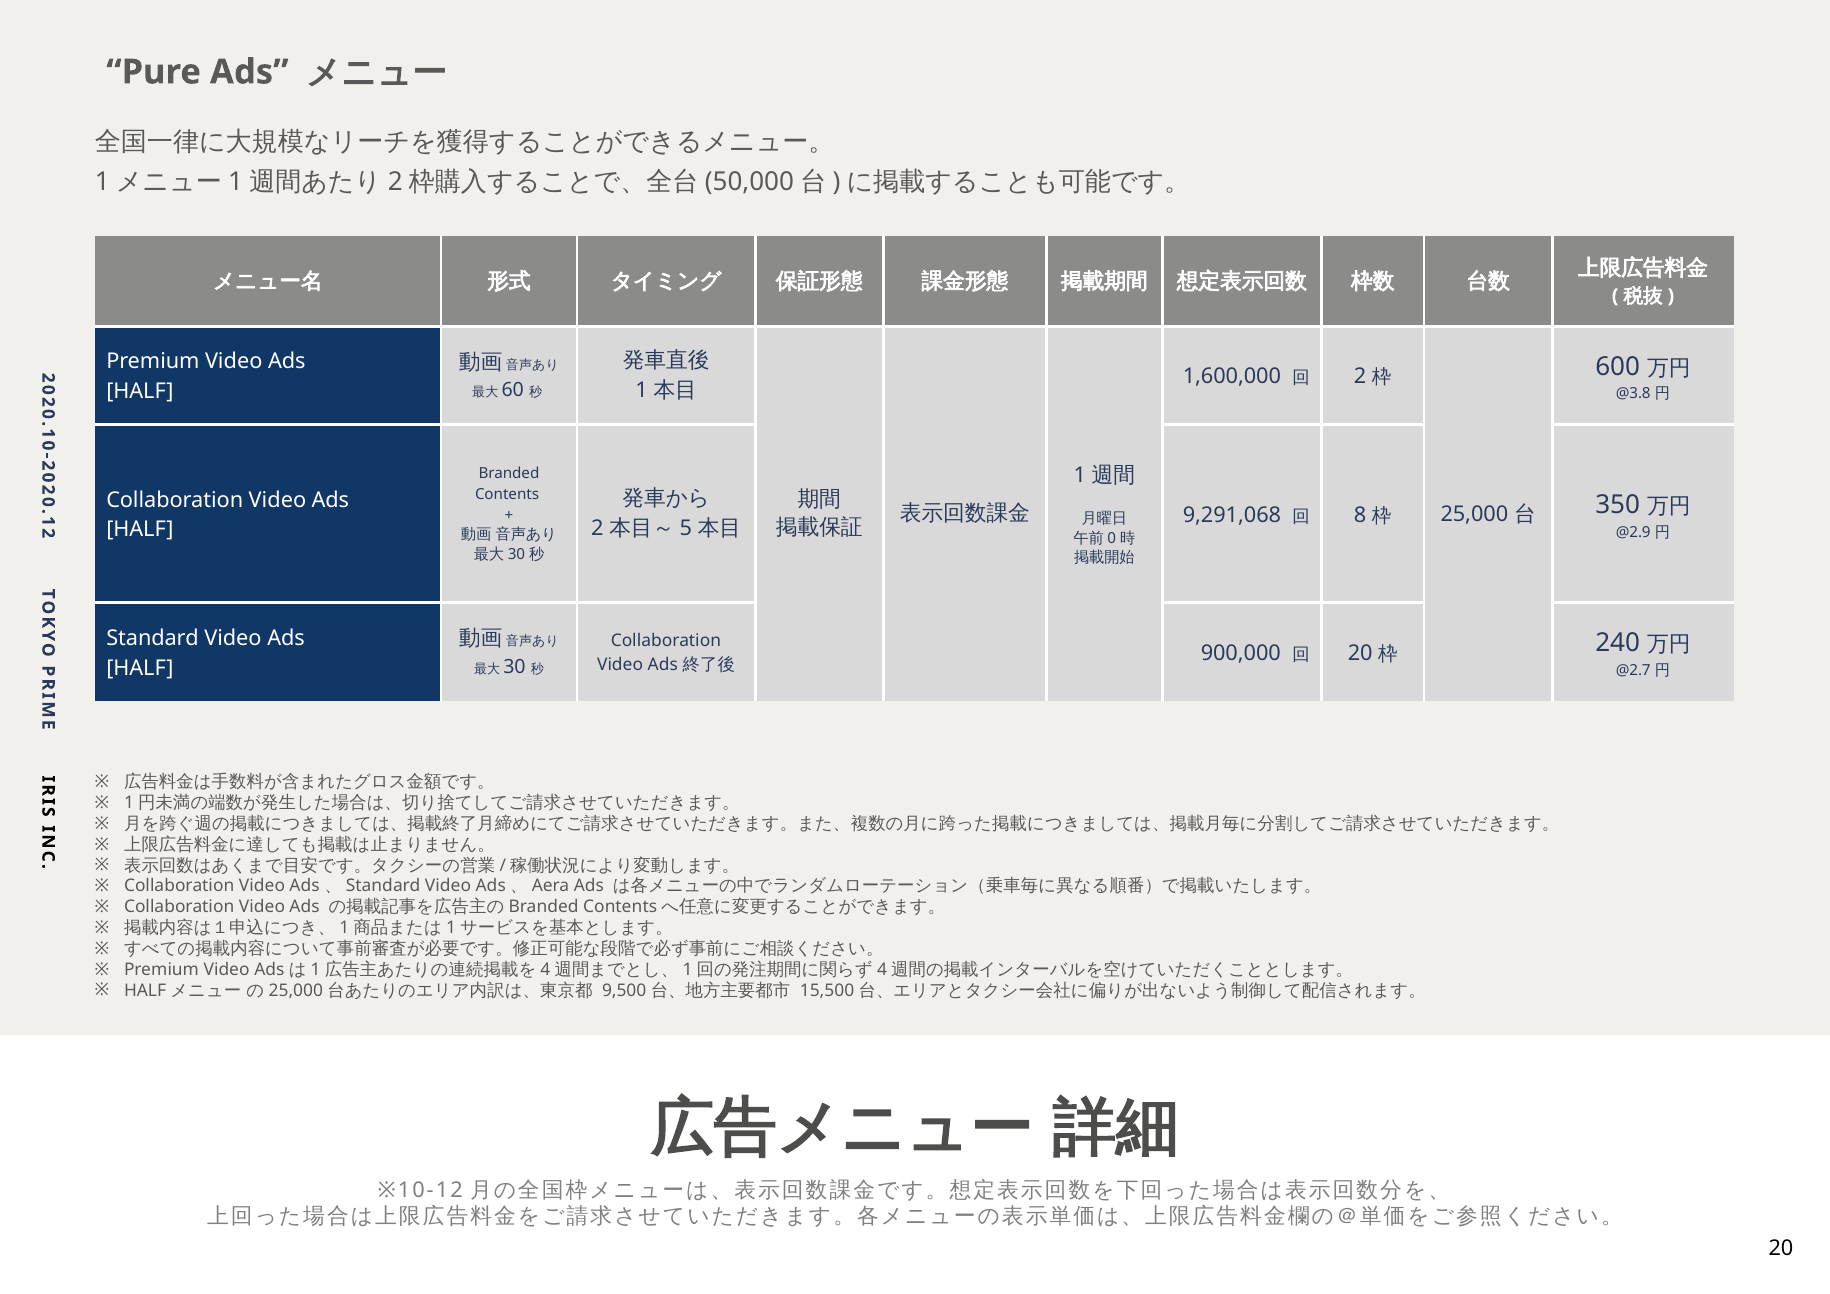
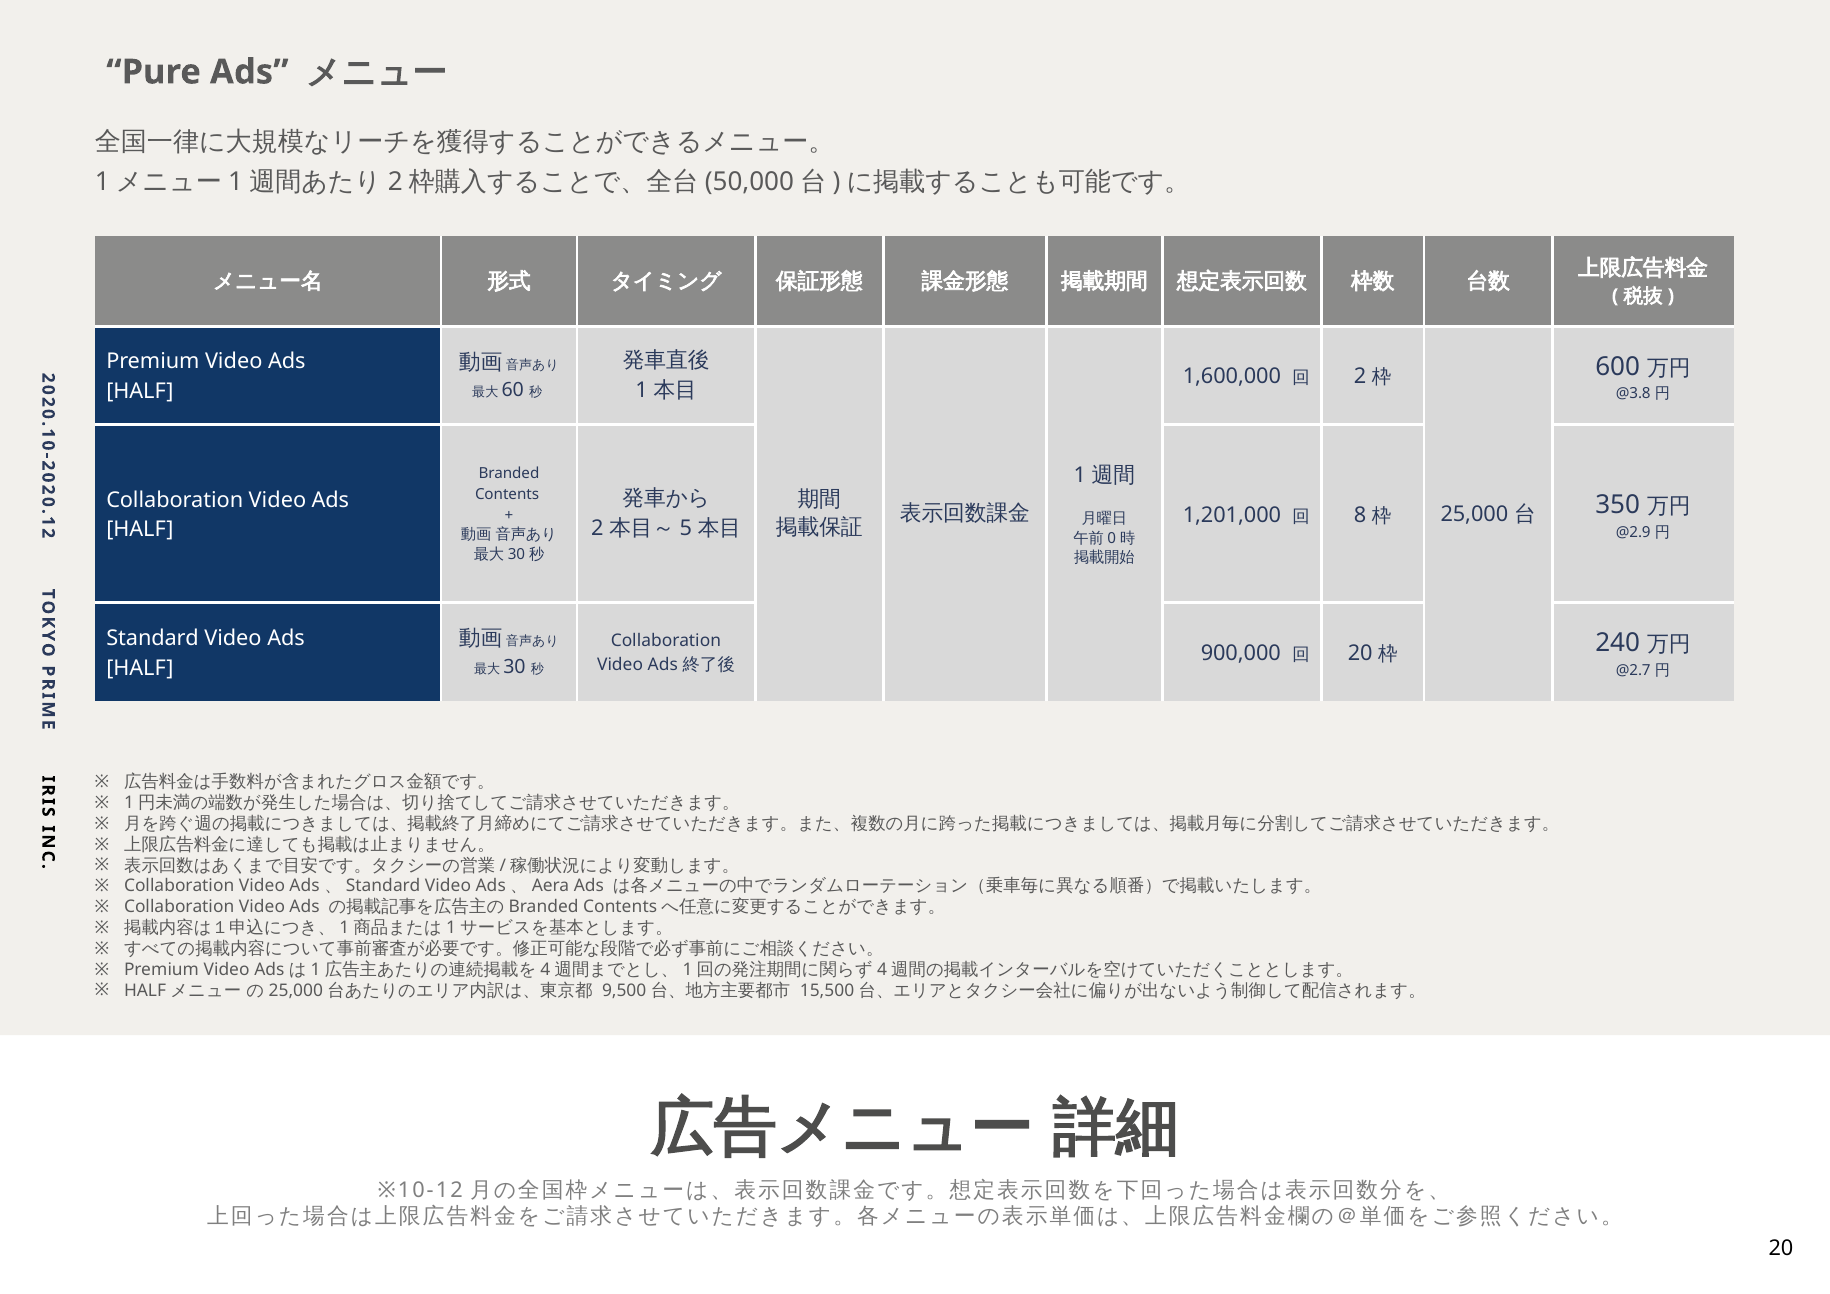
9,291,068: 9,291,068 -> 1,201,000 (1232, 515)
